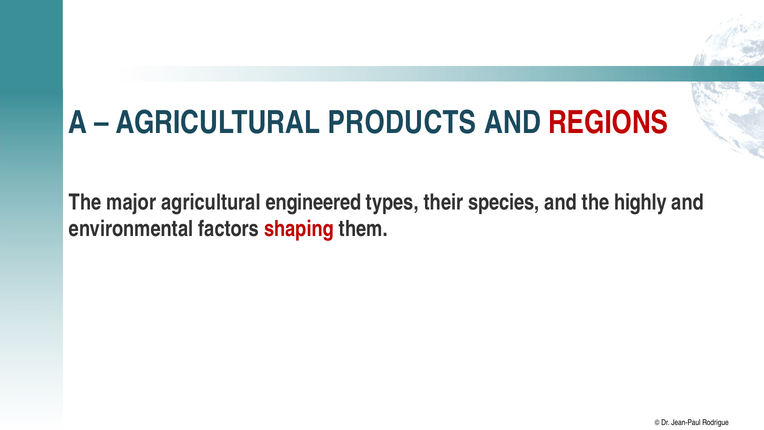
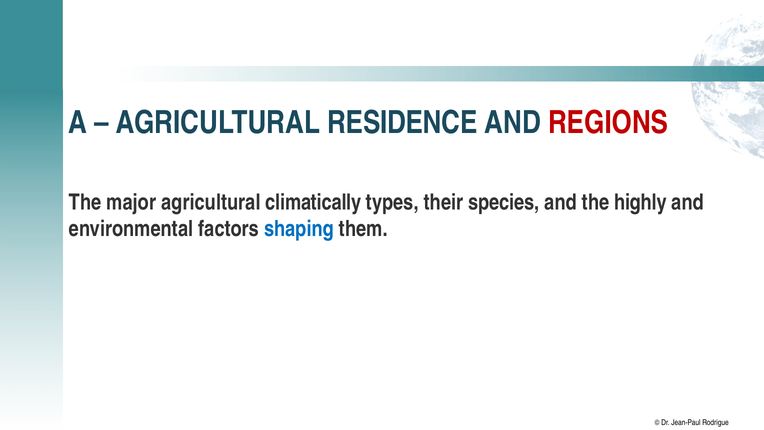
PRODUCTS: PRODUCTS -> RESIDENCE (402, 123)
engineered: engineered -> climatically (313, 202)
shaping colour: red -> blue (299, 229)
